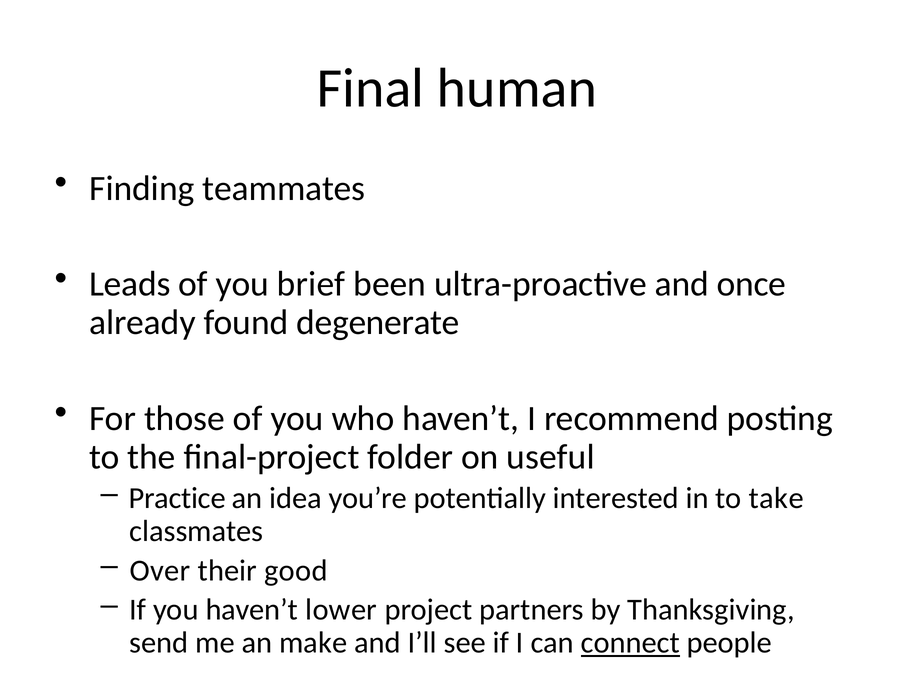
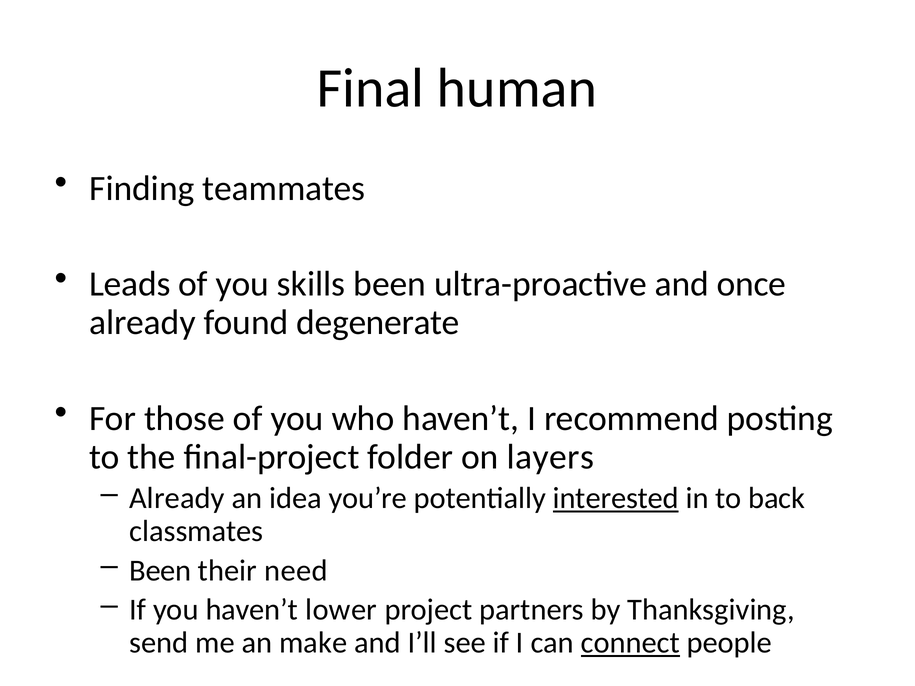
brief: brief -> skills (311, 284)
useful: useful -> layers (550, 457)
Practice: Practice -> Already (177, 498)
interested underline: none -> present (616, 498)
take: take -> back (777, 498)
Over: Over -> Been (160, 571)
good: good -> need (296, 571)
